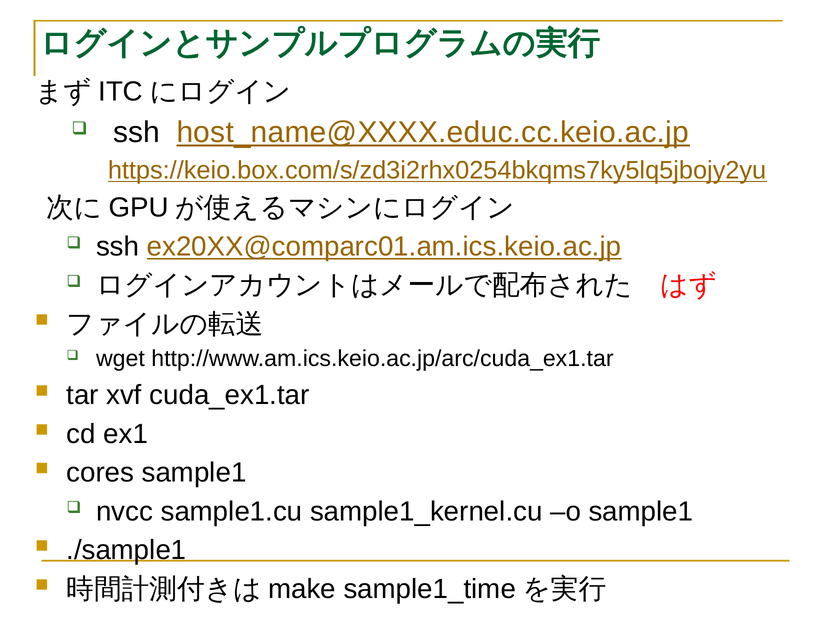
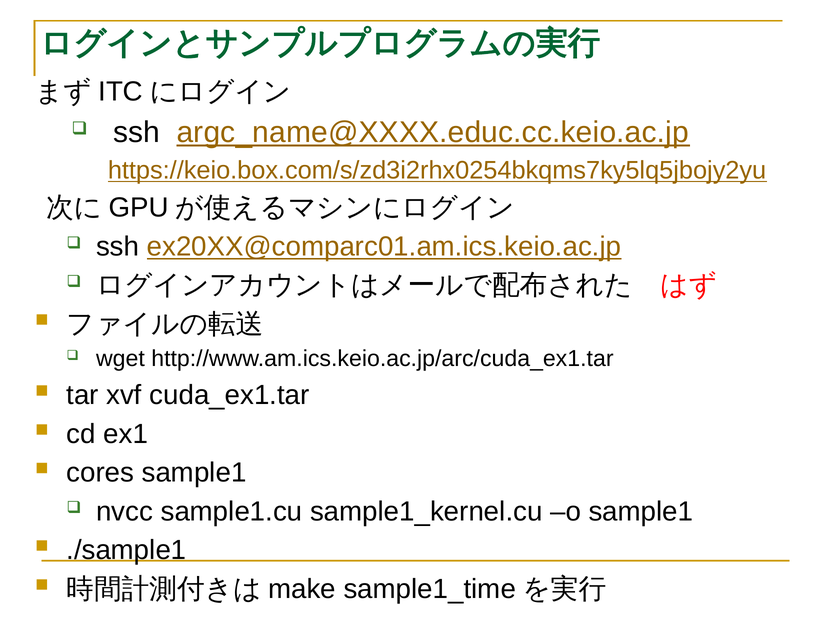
host_name@XXXX.educ.cc.keio.ac.jp: host_name@XXXX.educ.cc.keio.ac.jp -> argc_name@XXXX.educ.cc.keio.ac.jp (433, 132)
